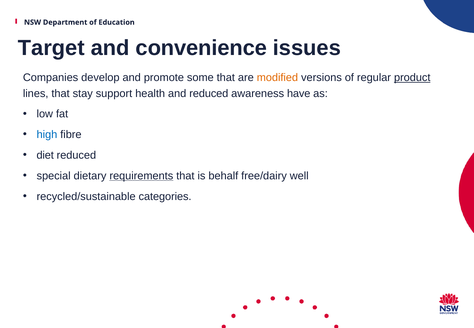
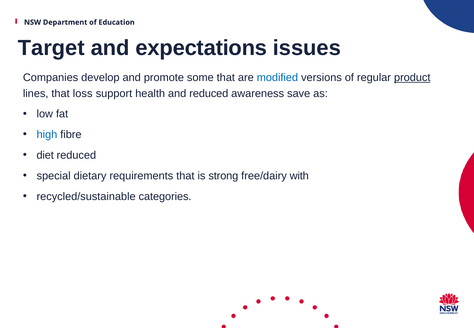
convenience: convenience -> expectations (201, 48)
modified colour: orange -> blue (277, 78)
stay: stay -> loss (83, 93)
have: have -> save (299, 93)
requirements underline: present -> none (141, 176)
behalf: behalf -> strong (223, 176)
well: well -> with (299, 176)
